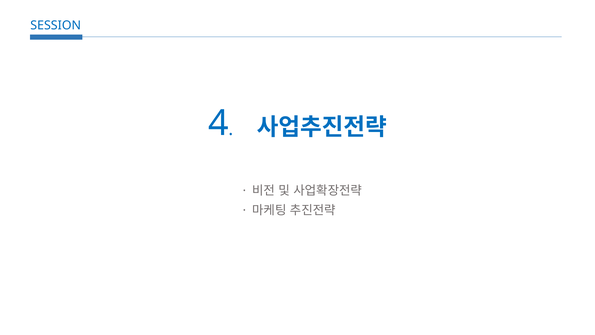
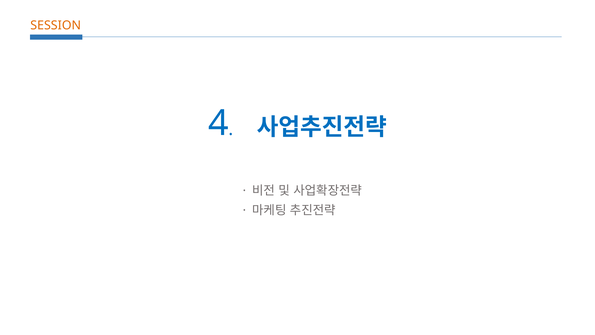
SESSION colour: blue -> orange (56, 26)
